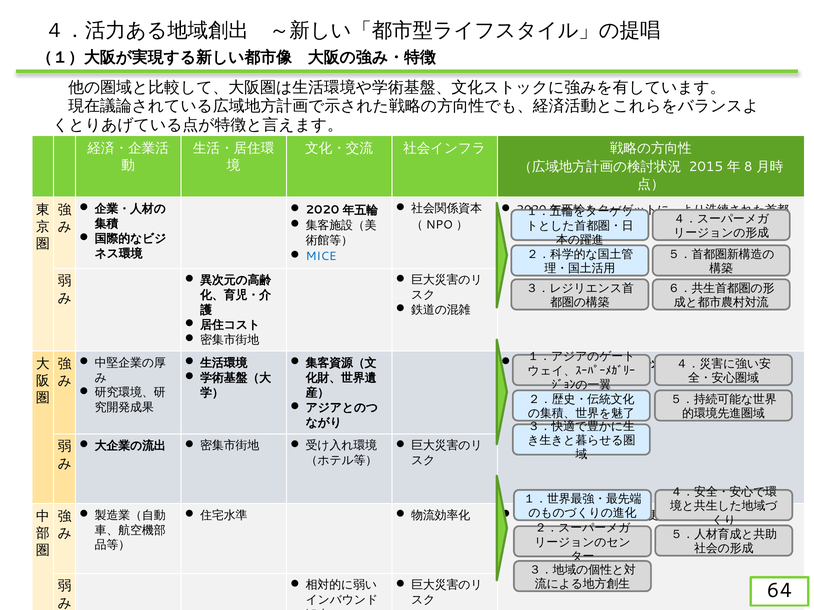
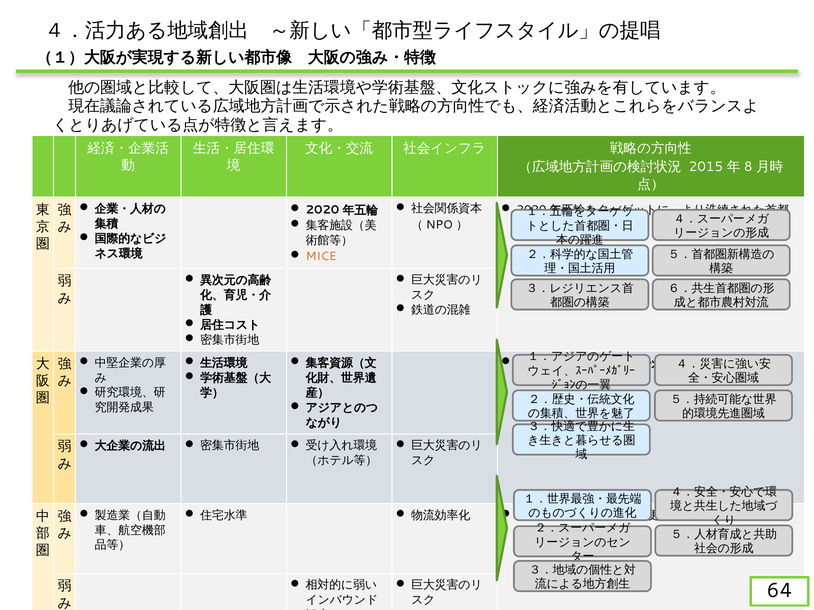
MICE colour: blue -> orange (321, 257)
